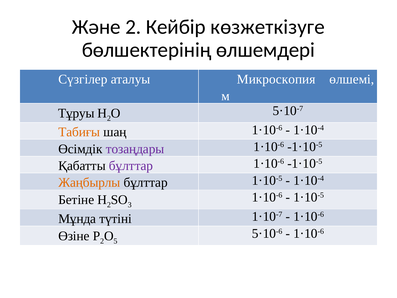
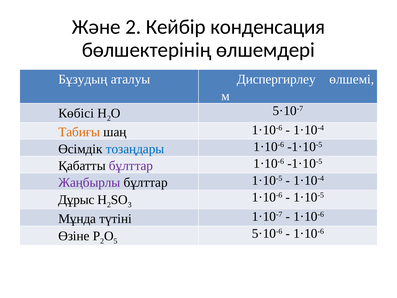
көзжеткізуге: көзжеткізуге -> конденсация (268, 27)
Сүзгілер: Сүзгілер -> Бұзудың (83, 79)
Микроскопия: Микроскопия -> Диспергирлеу (276, 79)
Тұруы: Тұруы -> Көбісі (76, 113)
тозаңдары colour: purple -> blue (135, 149)
Жаңбырлы colour: orange -> purple (89, 182)
Бетіне: Бетіне -> Дұрыс (76, 200)
